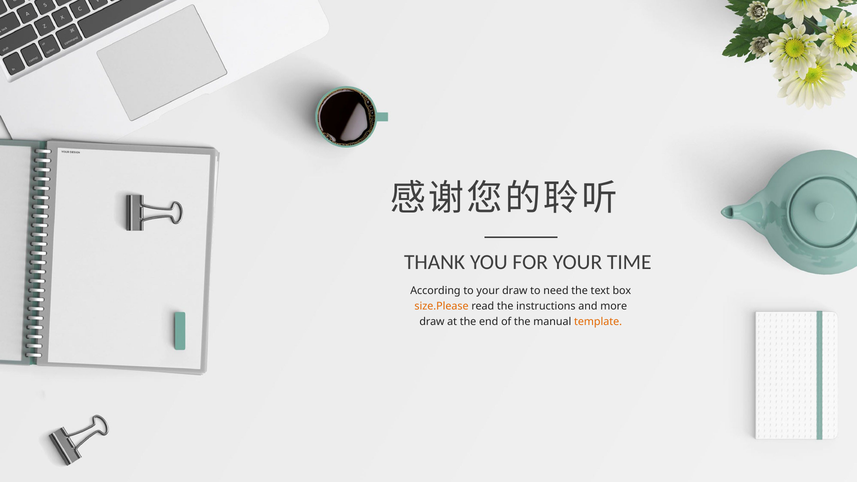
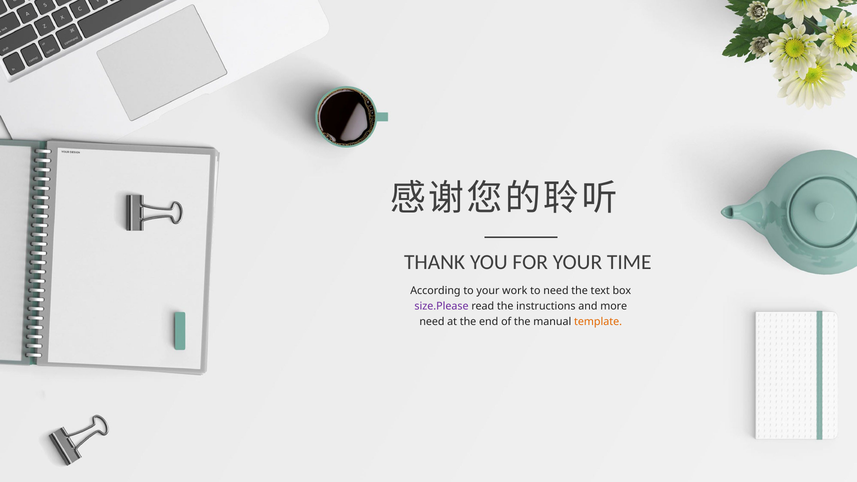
your draw: draw -> work (515, 291)
size.Please colour: orange -> purple (441, 306)
draw: draw -> need (432, 322)
